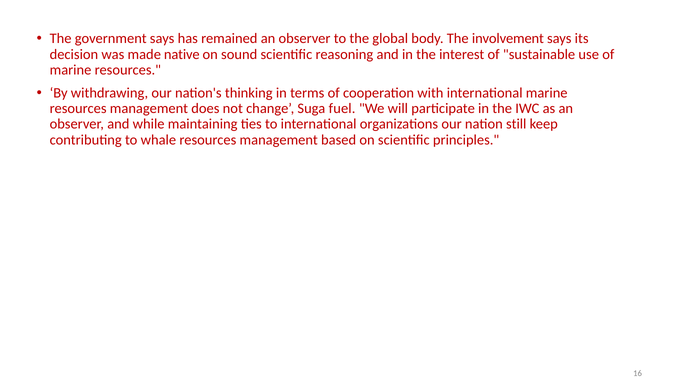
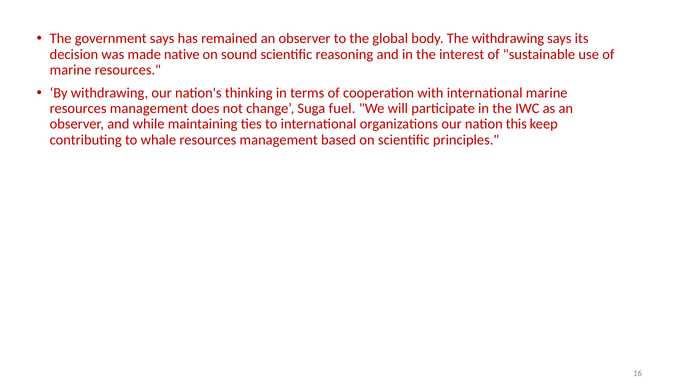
The involvement: involvement -> withdrawing (508, 39)
still: still -> this (516, 124)
